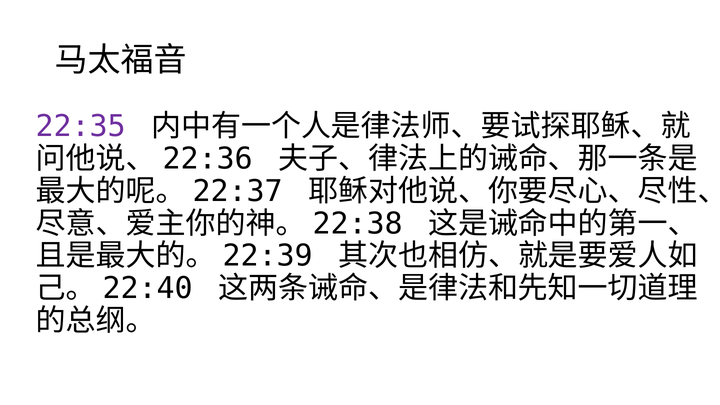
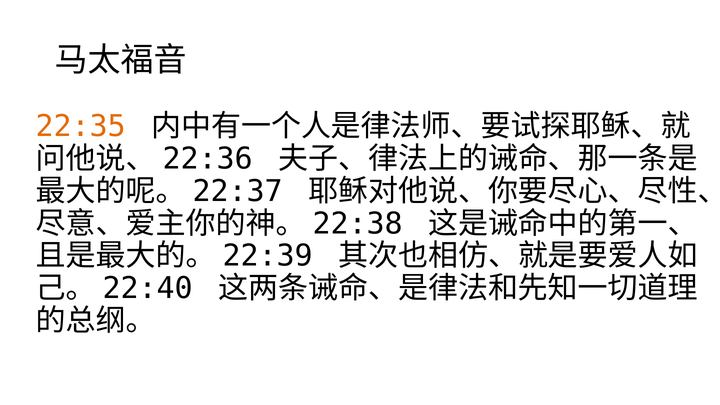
22:35 colour: purple -> orange (81, 127)
